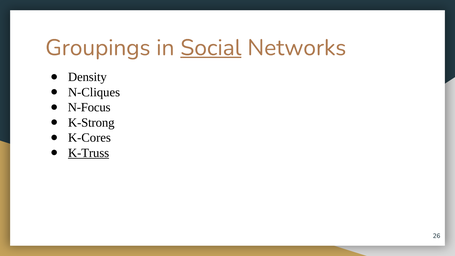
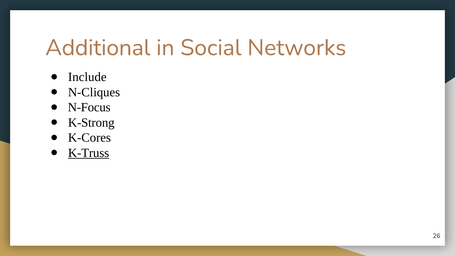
Groupings: Groupings -> Additional (98, 48)
Social underline: present -> none (211, 48)
Density: Density -> Include (87, 77)
